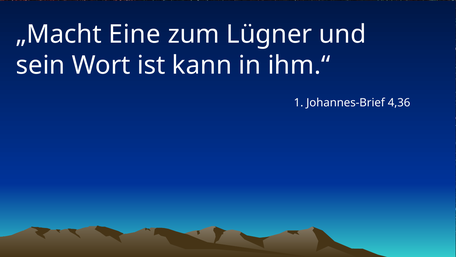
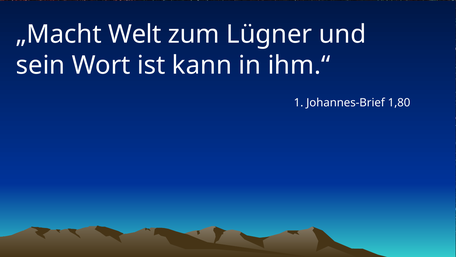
Eine: Eine -> Welt (135, 34)
4,36: 4,36 -> 1,80 (399, 103)
